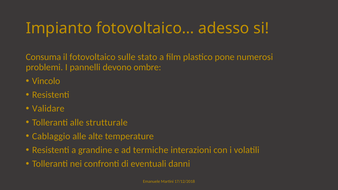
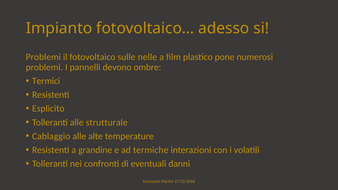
Consuma: Consuma -> Problemi (43, 57)
stato: stato -> nelle (147, 57)
Vincolo: Vincolo -> Termici (46, 81)
Validare: Validare -> Esplicito (48, 109)
